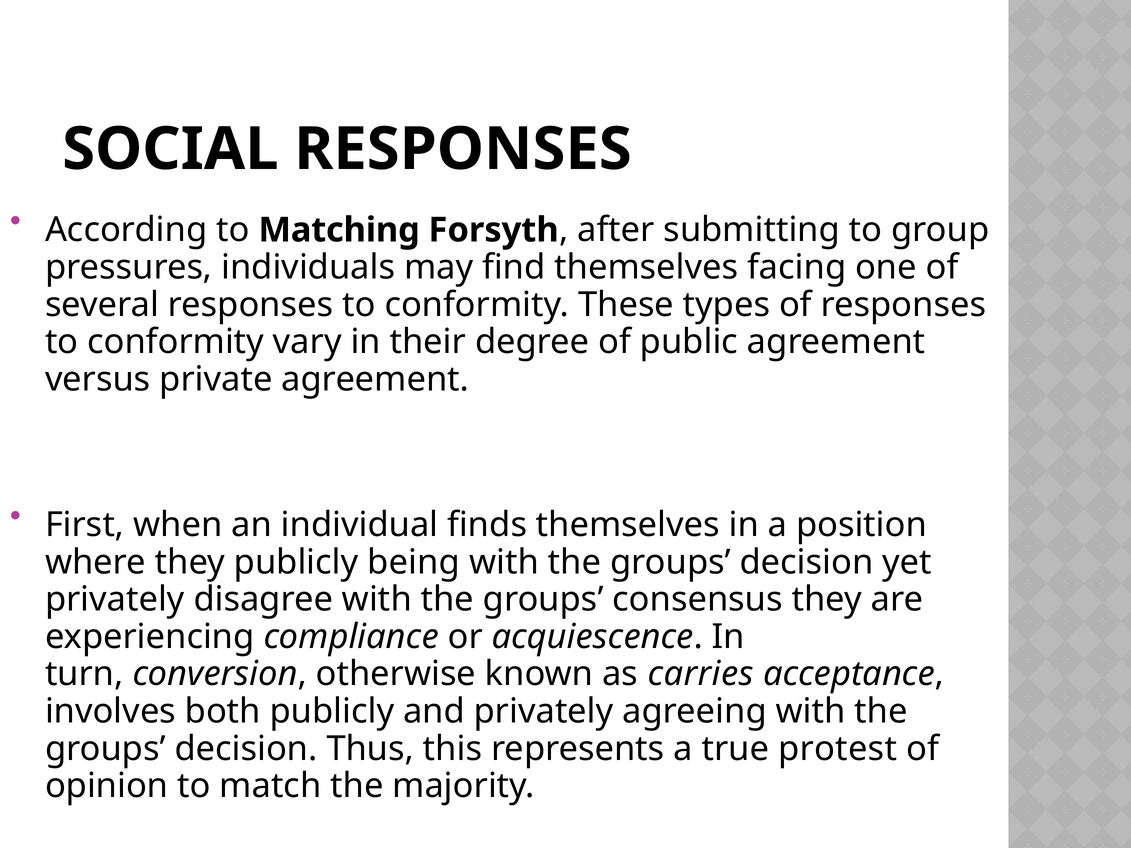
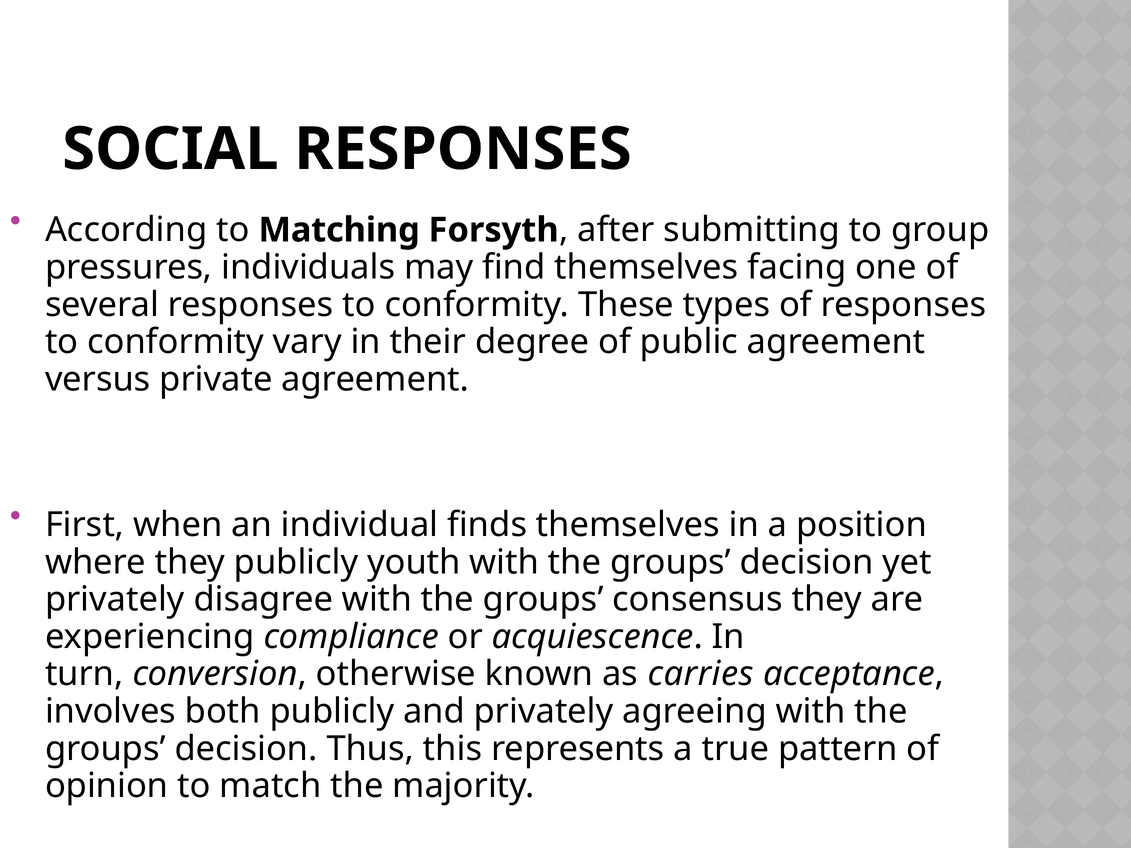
being: being -> youth (414, 562)
protest: protest -> pattern (838, 749)
